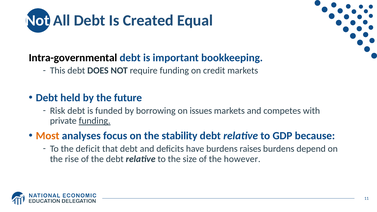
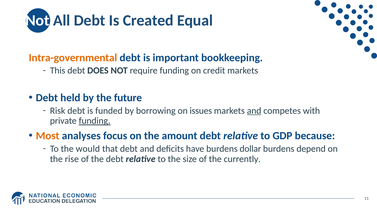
Intra-governmental colour: black -> orange (73, 58)
and underline: none -> present (254, 111)
stability: stability -> amount (180, 136)
deficit: deficit -> would (88, 149)
raises: raises -> dollar (250, 149)
however: however -> currently (242, 159)
